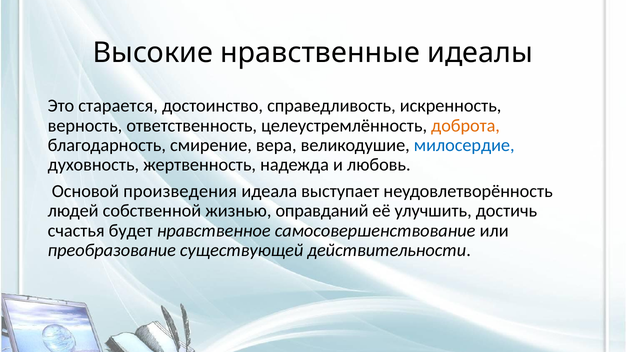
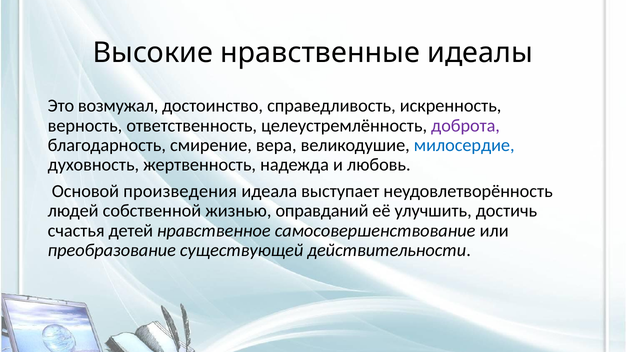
старается: старается -> возмужал (118, 106)
доброта colour: orange -> purple (466, 126)
будет: будет -> детей (131, 231)
